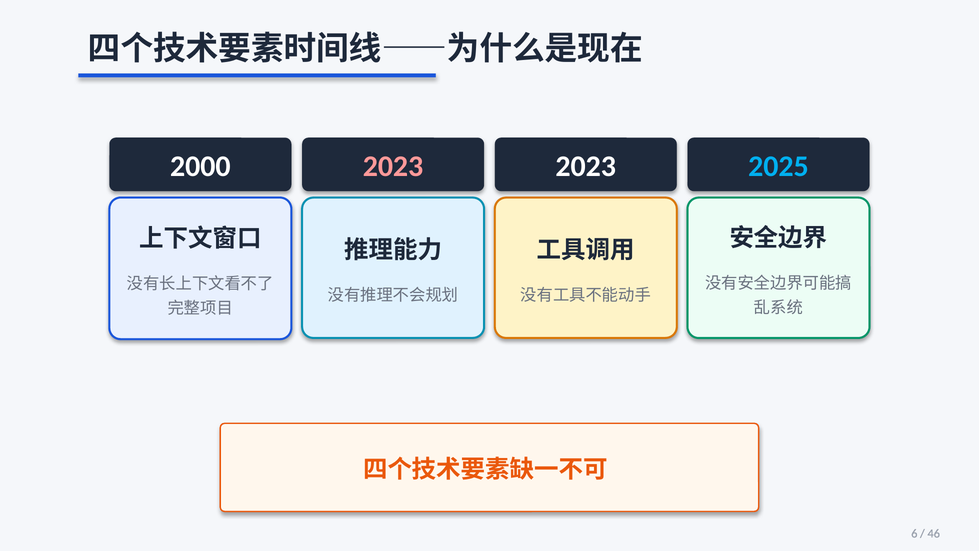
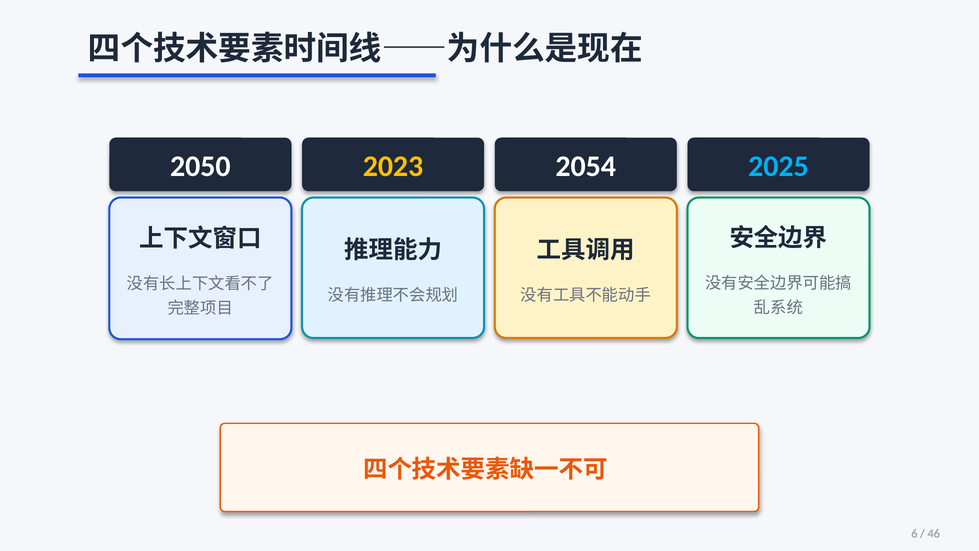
2000: 2000 -> 2050 (200, 166)
2023 colour: pink -> yellow (393, 166)
2023: 2023 -> 2054 (586, 166)
